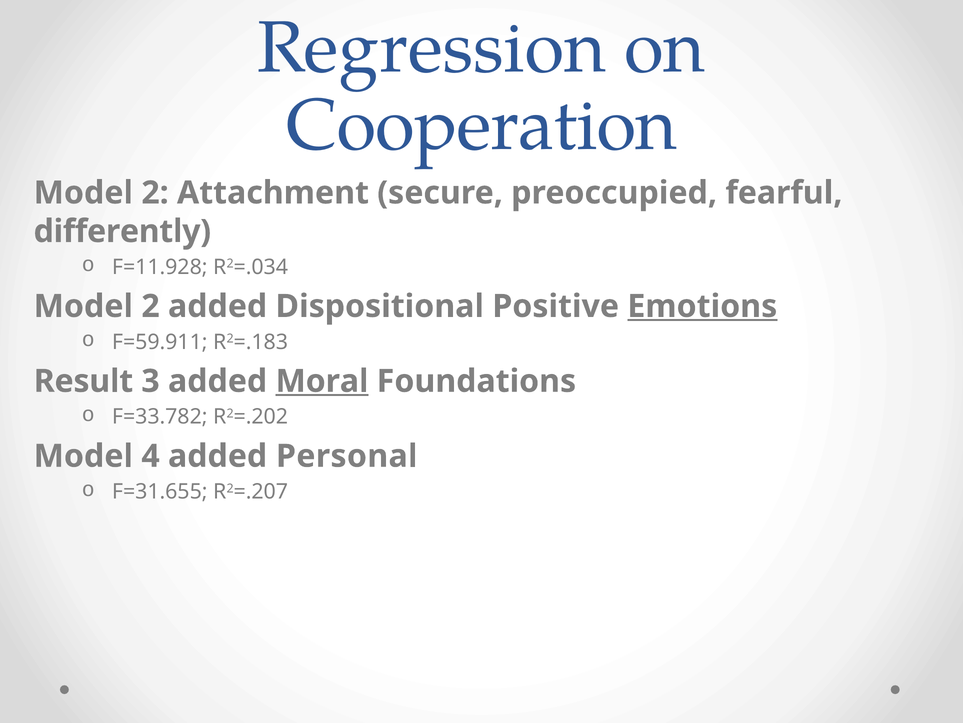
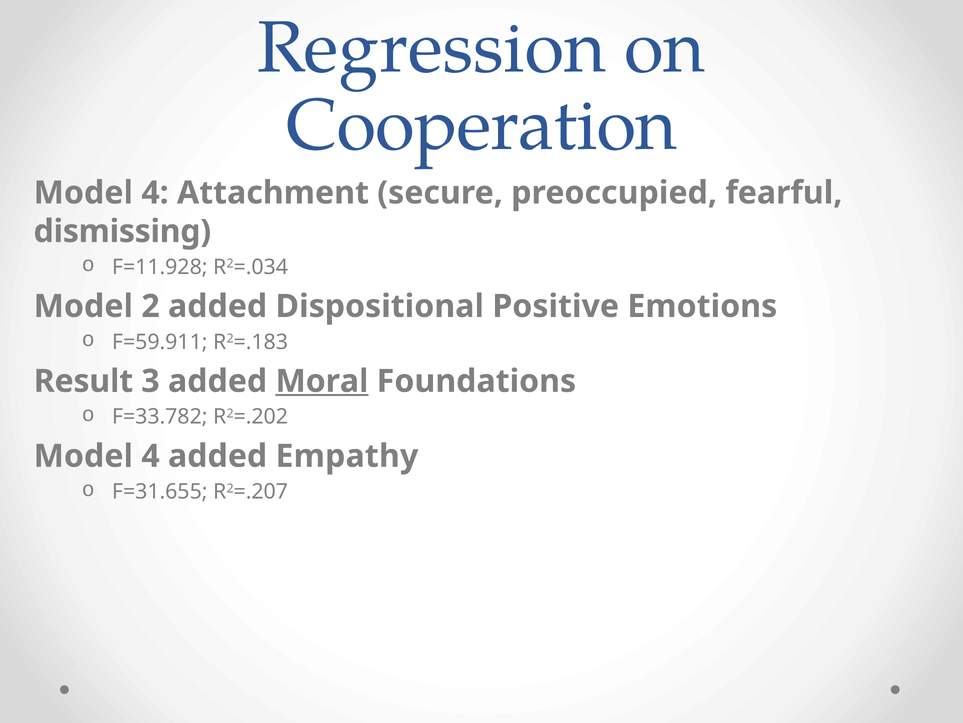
2: 2 -> 4 (155, 193)
differently: differently -> dismissing (122, 231)
Emotions underline: present -> none (702, 306)
Personal: Personal -> Empathy (347, 456)
